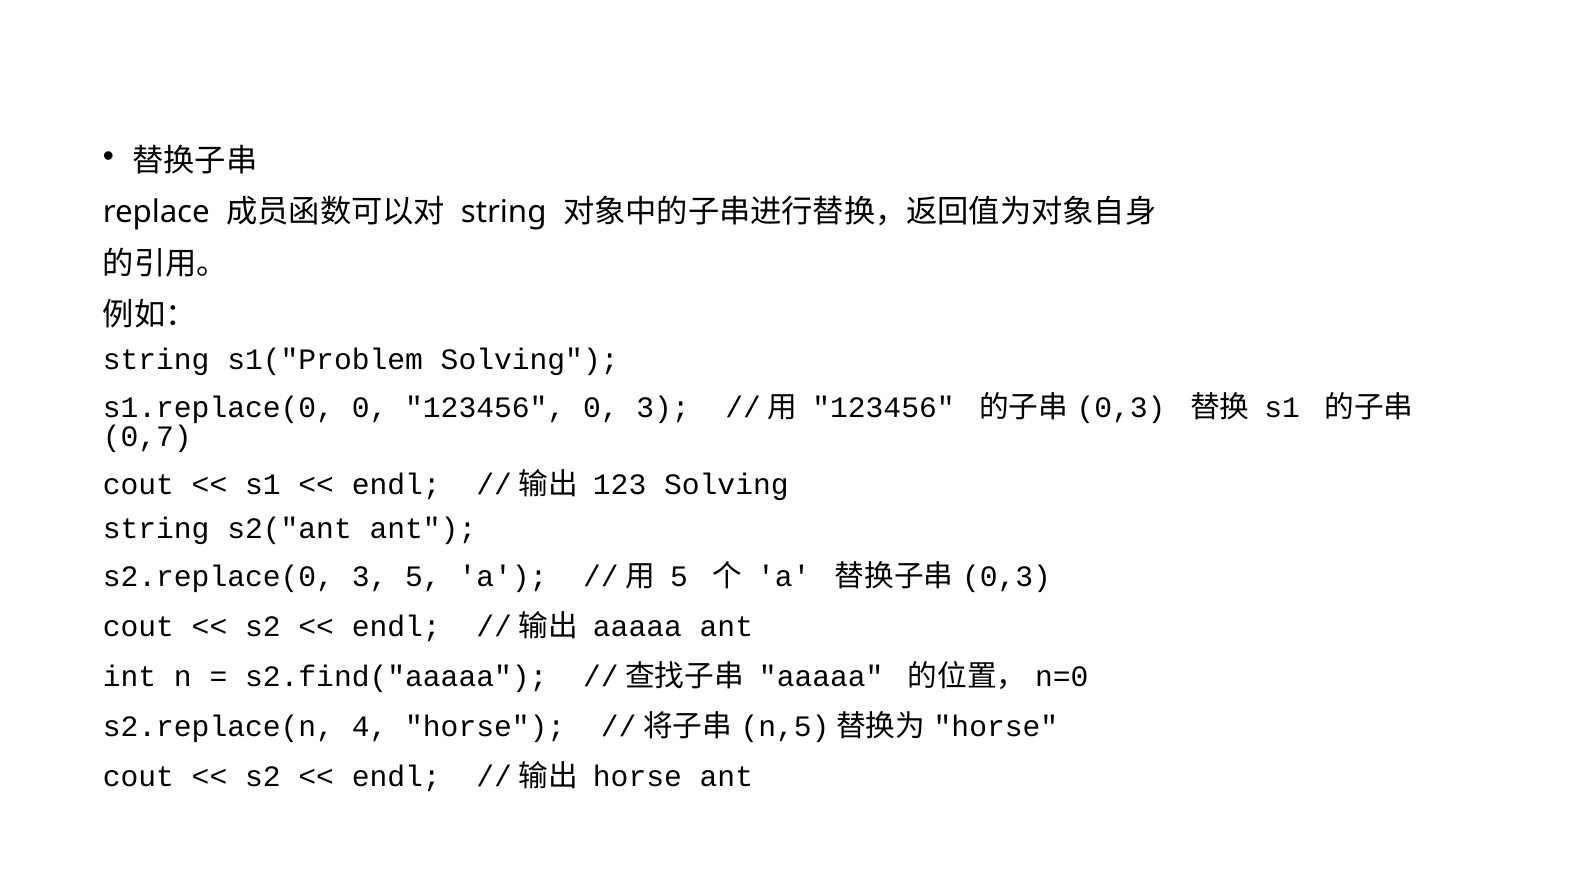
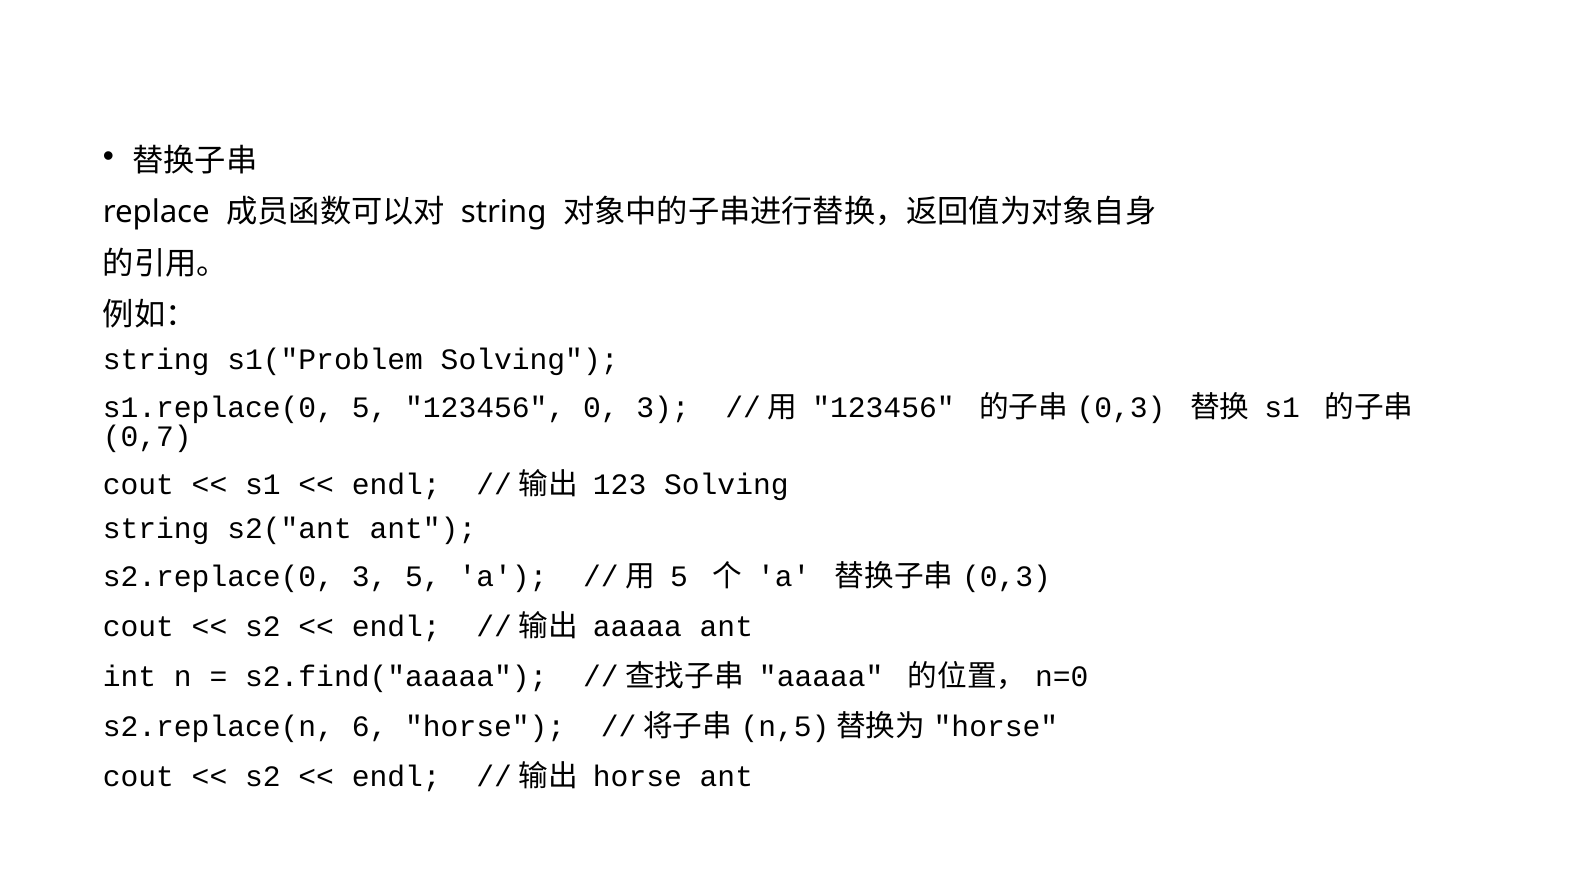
s1.replace(0 0: 0 -> 5 (370, 408)
4: 4 -> 6 (370, 727)
